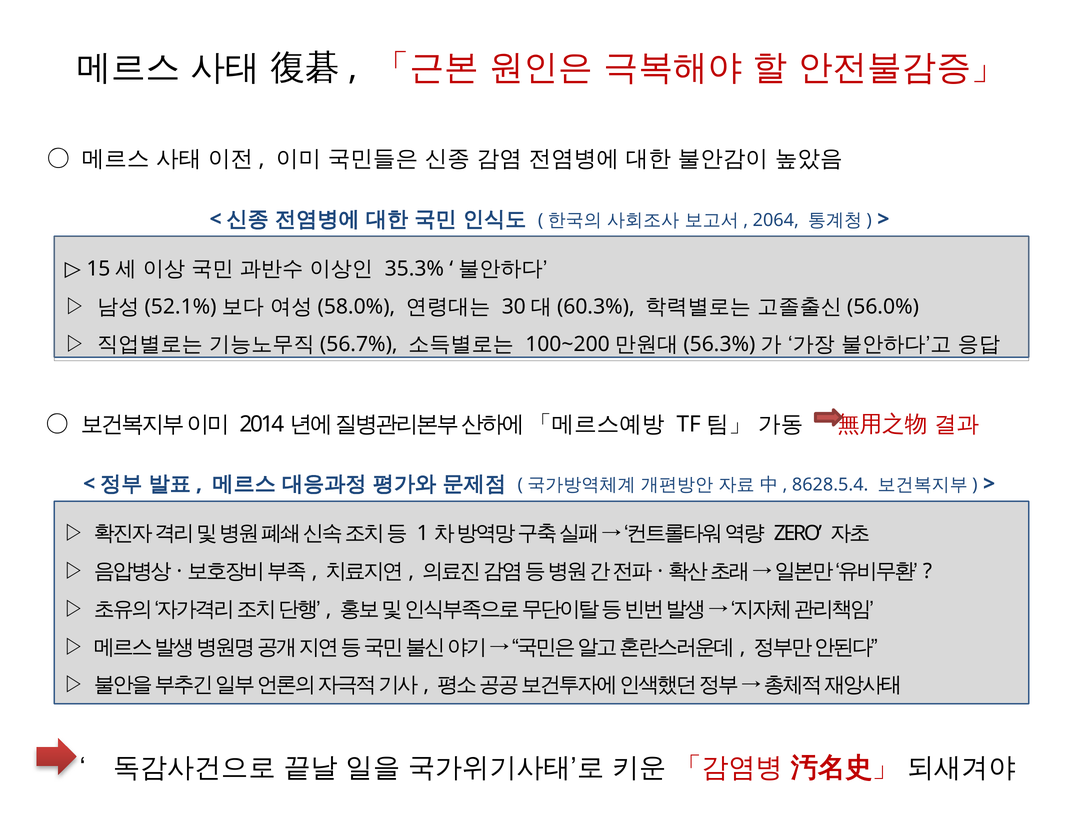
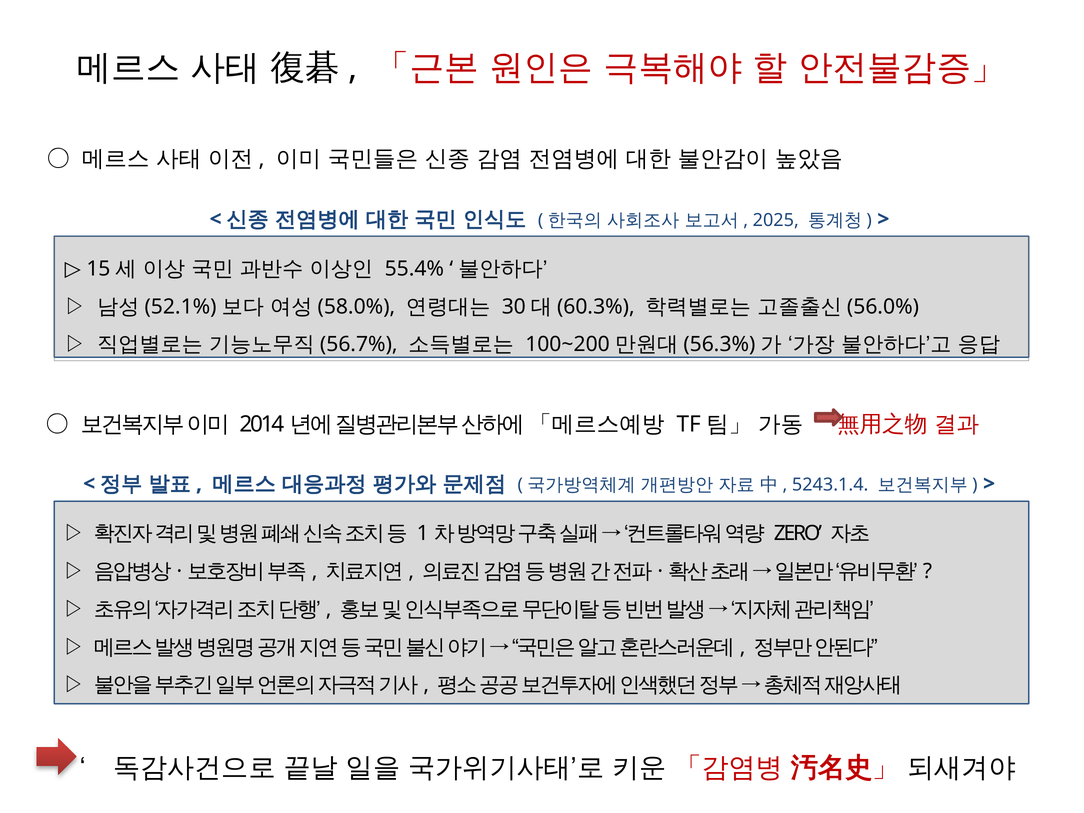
2064: 2064 -> 2025 (776, 220)
35.3%: 35.3% -> 55.4% (414, 269)
8628.5.4: 8628.5.4 -> 5243.1.4 (830, 485)
